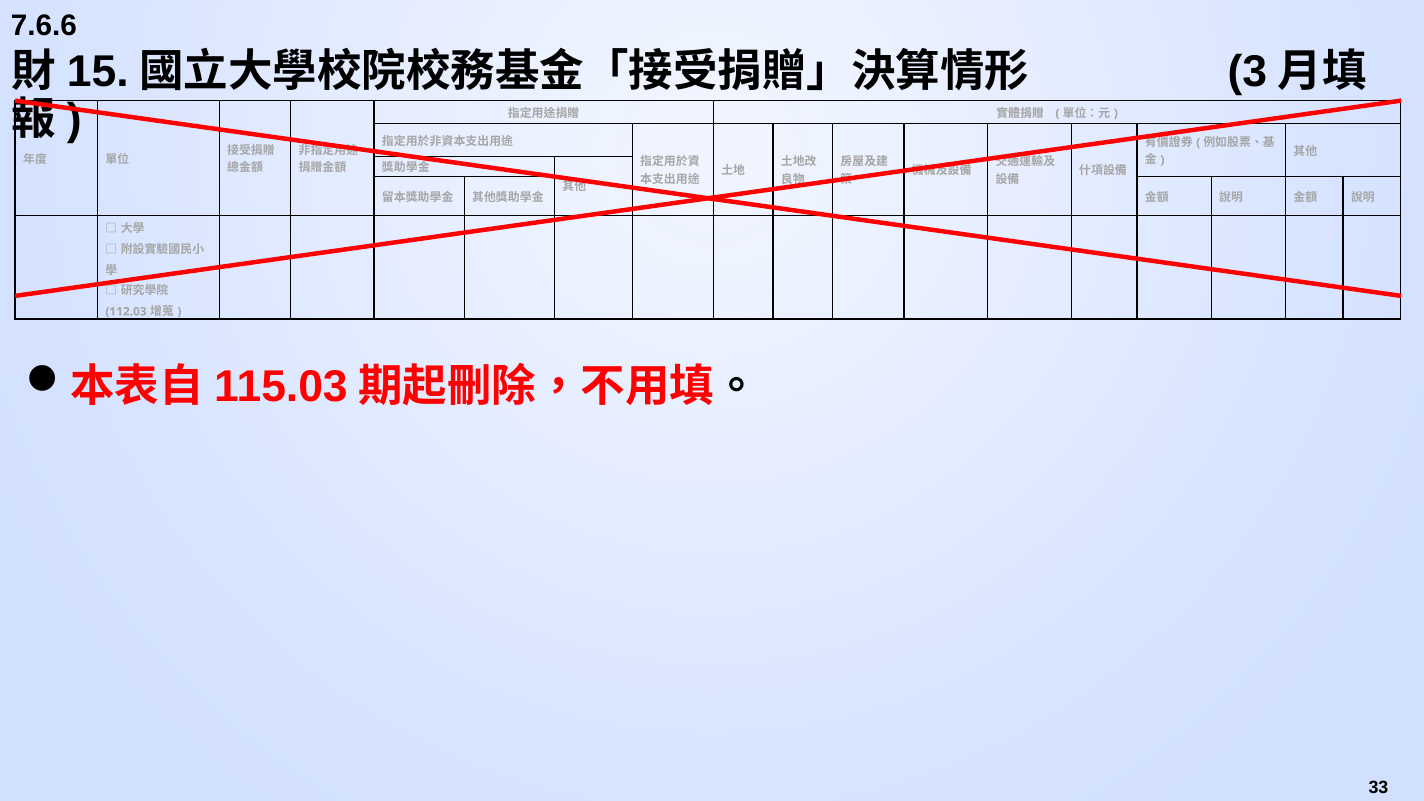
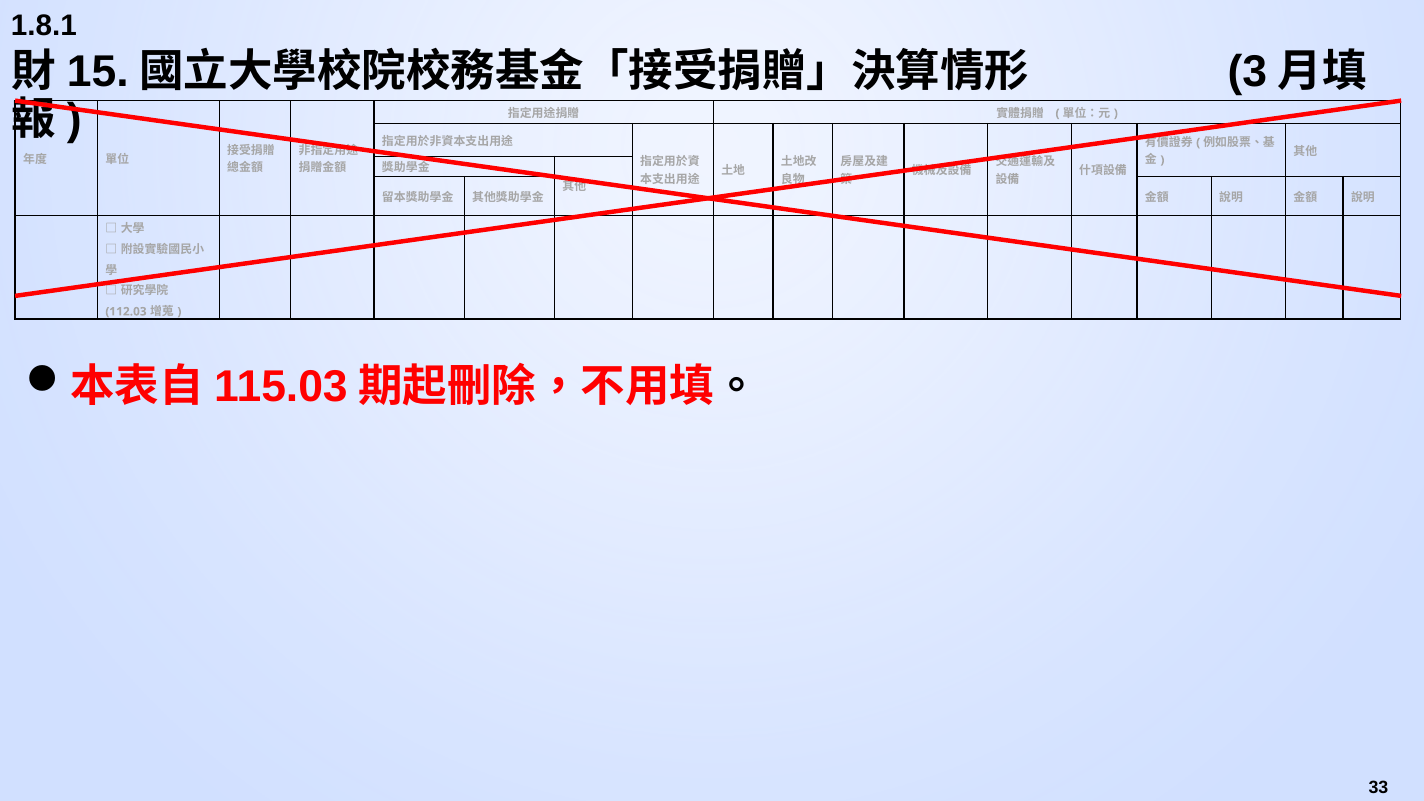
7.6.6: 7.6.6 -> 1.8.1 (44, 26)
